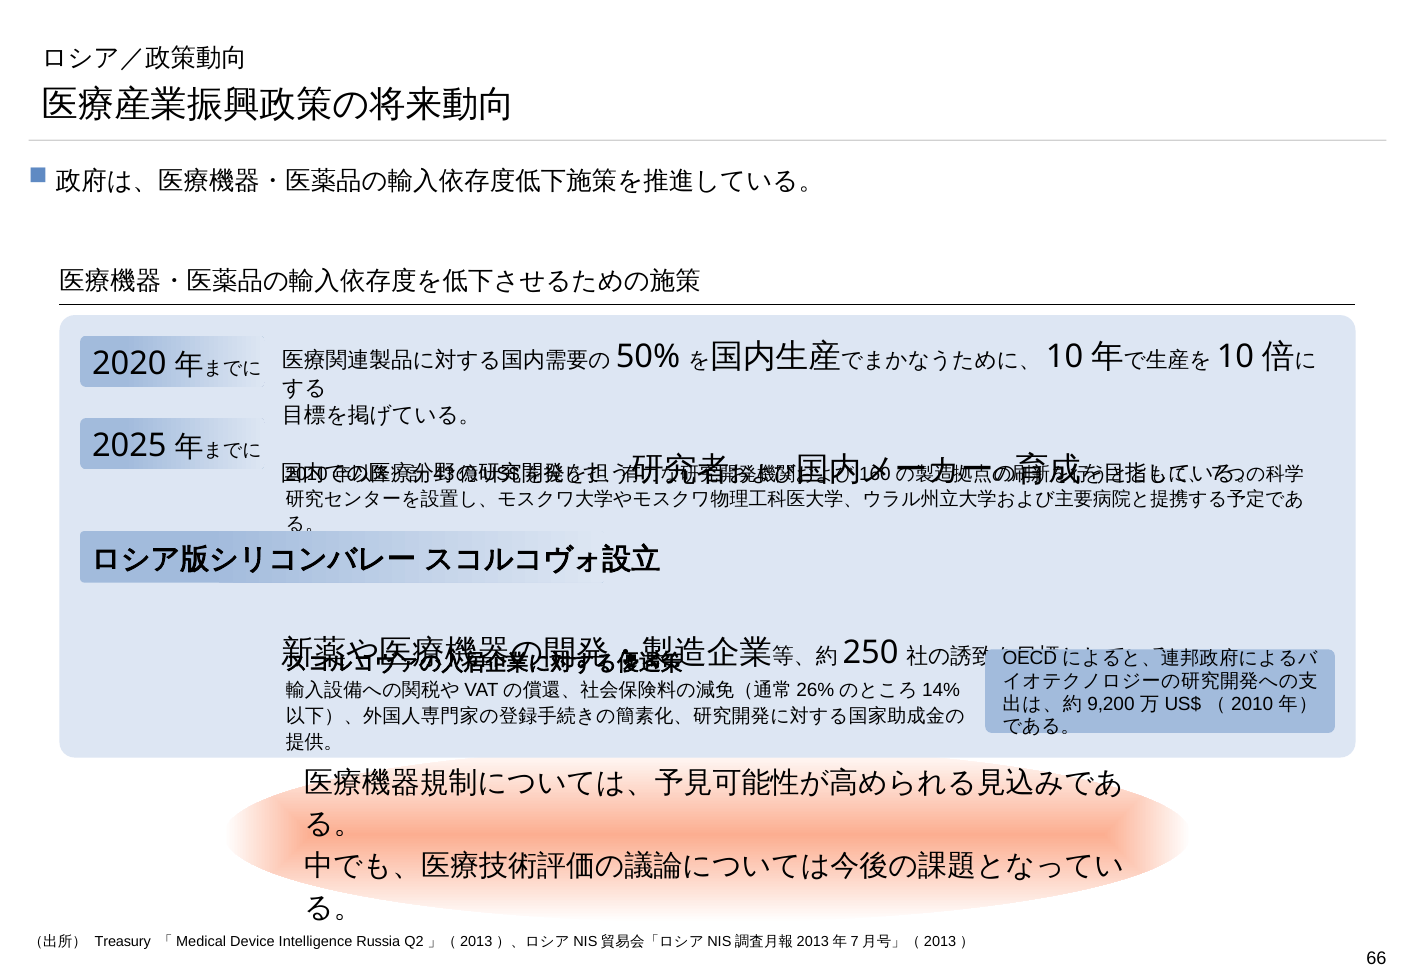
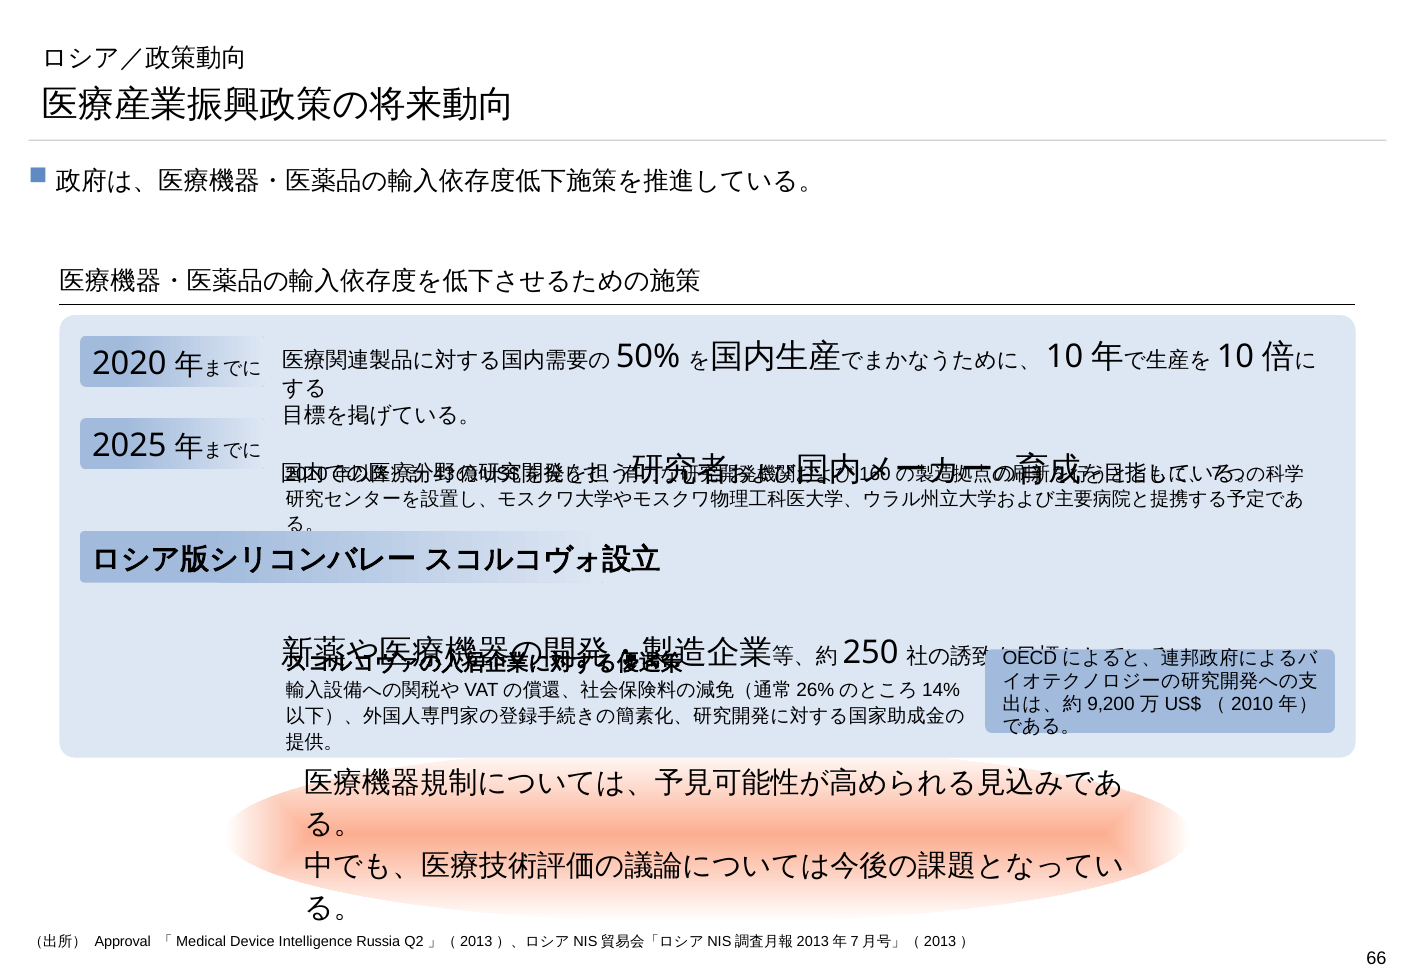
Treasury: Treasury -> Approval (123, 942)
